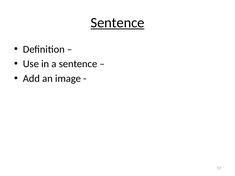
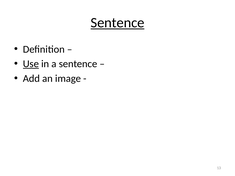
Use underline: none -> present (31, 64)
